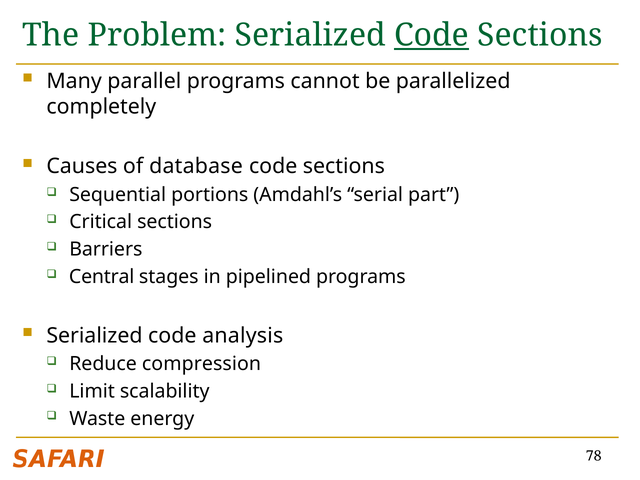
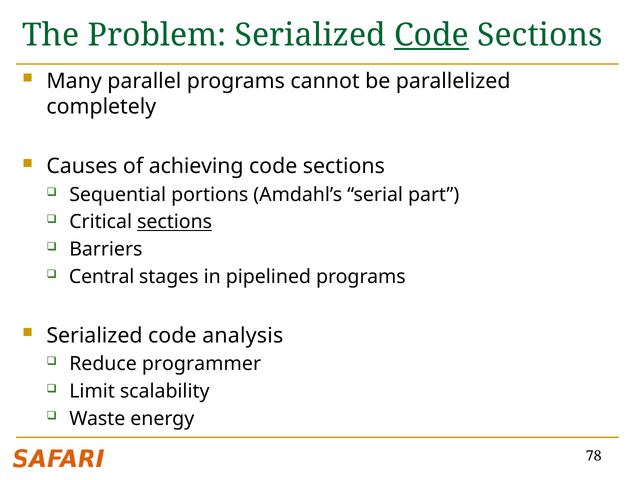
database: database -> achieving (196, 166)
sections underline: none -> present (175, 222)
compression: compression -> programmer (201, 364)
